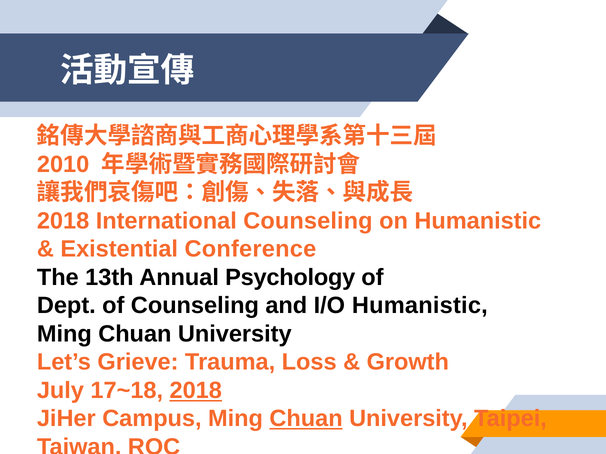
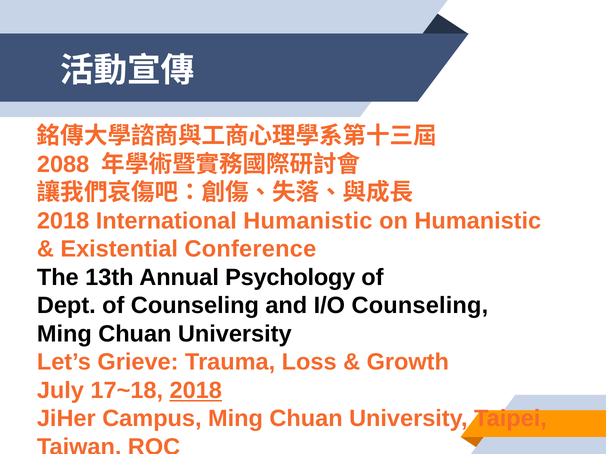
2010: 2010 -> 2088 (63, 165)
International Counseling: Counseling -> Humanistic (308, 221)
I/O Humanistic: Humanistic -> Counseling (420, 306)
Chuan underline: present -> none (306, 419)
